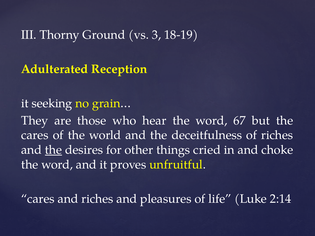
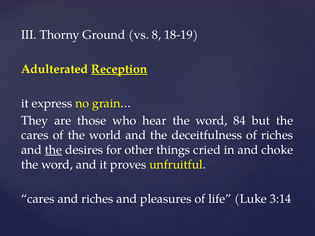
3: 3 -> 8 (156, 35)
Reception underline: none -> present (119, 69)
seeking: seeking -> express (52, 103)
67: 67 -> 84 (240, 121)
2:14: 2:14 -> 3:14 (281, 199)
